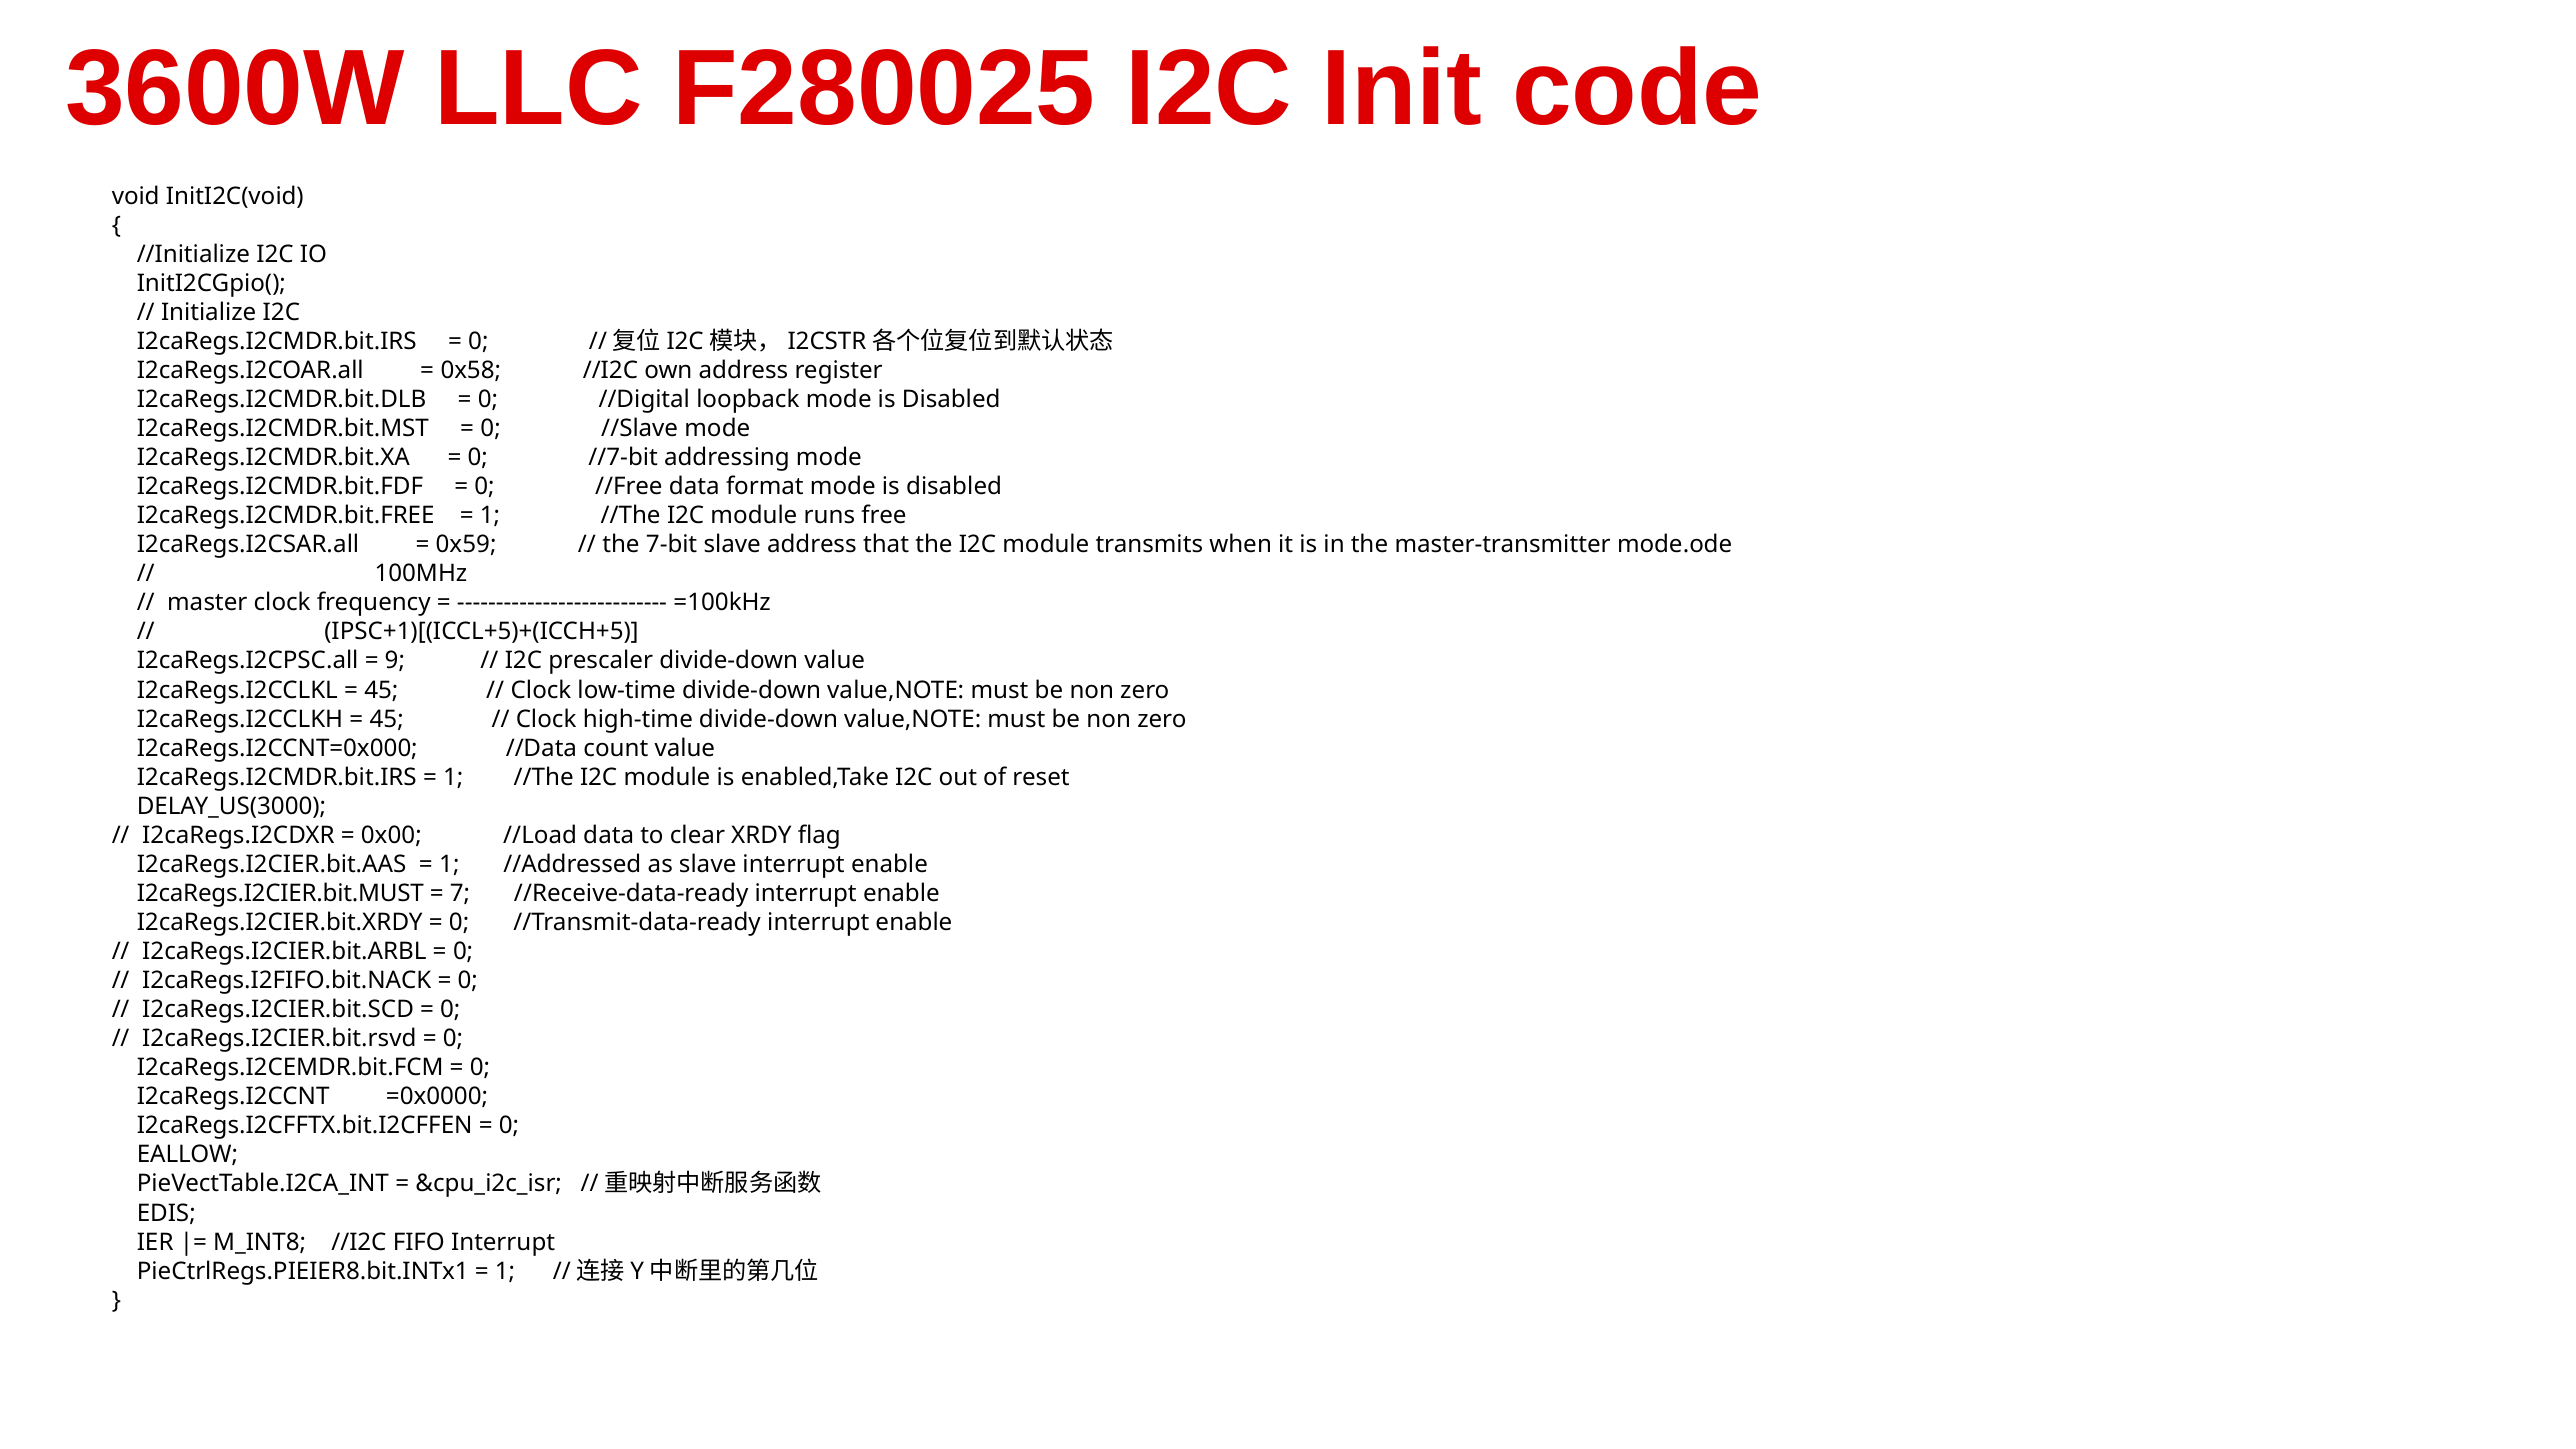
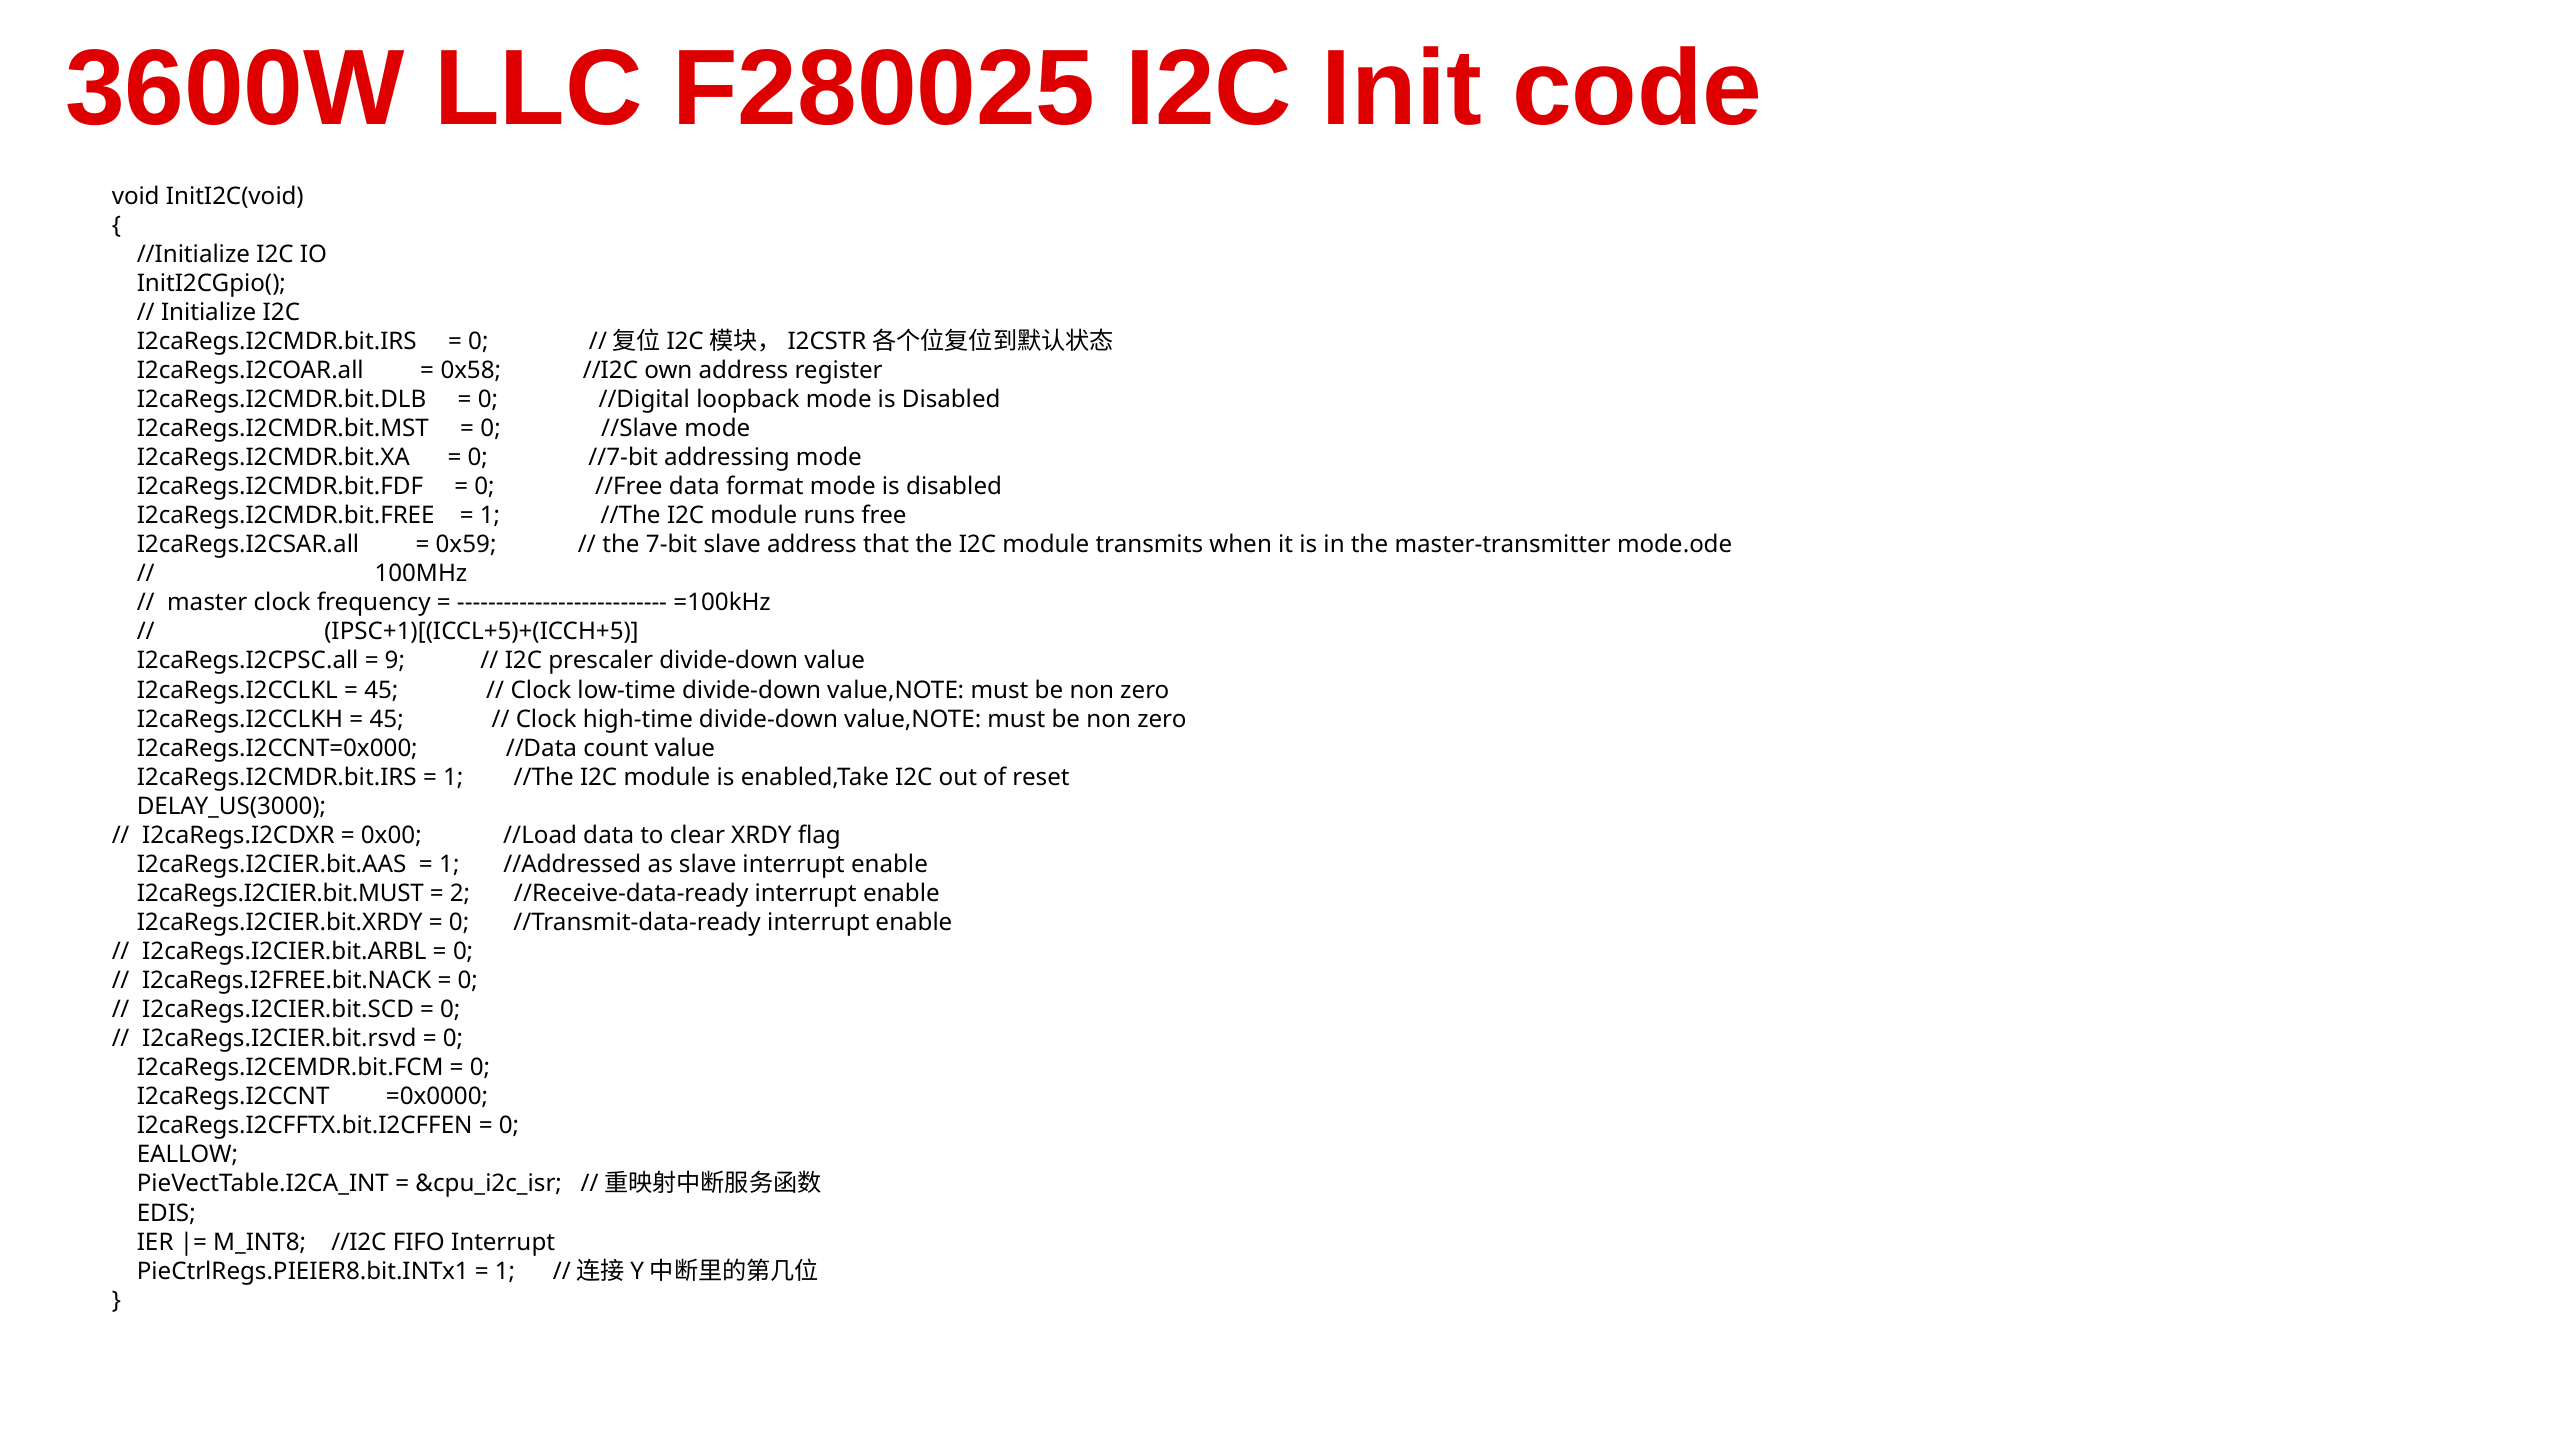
7: 7 -> 2 (460, 893)
I2caRegs.I2FIFO.bit.NACK: I2caRegs.I2FIFO.bit.NACK -> I2caRegs.I2FREE.bit.NACK (287, 981)
